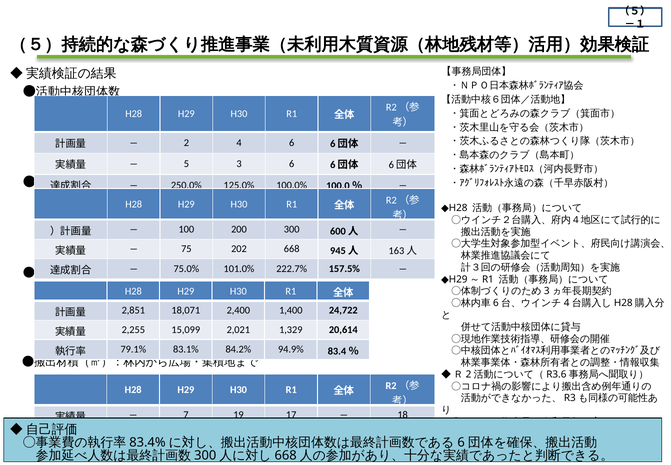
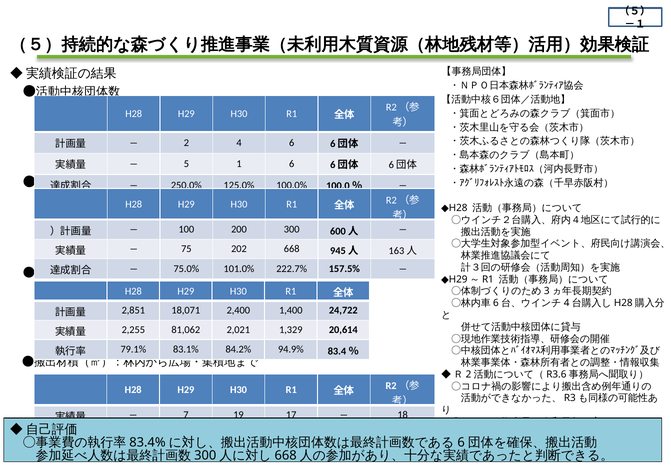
3: 3 -> 1 (239, 164)
15,099: 15,099 -> 81,062 (186, 330)
